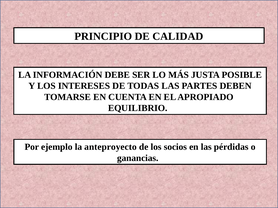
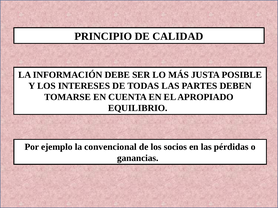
anteproyecto: anteproyecto -> convencional (111, 147)
